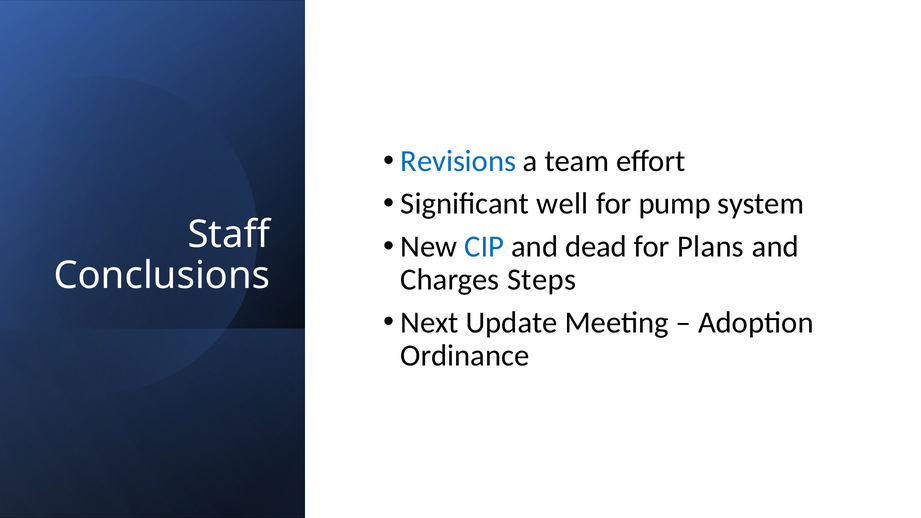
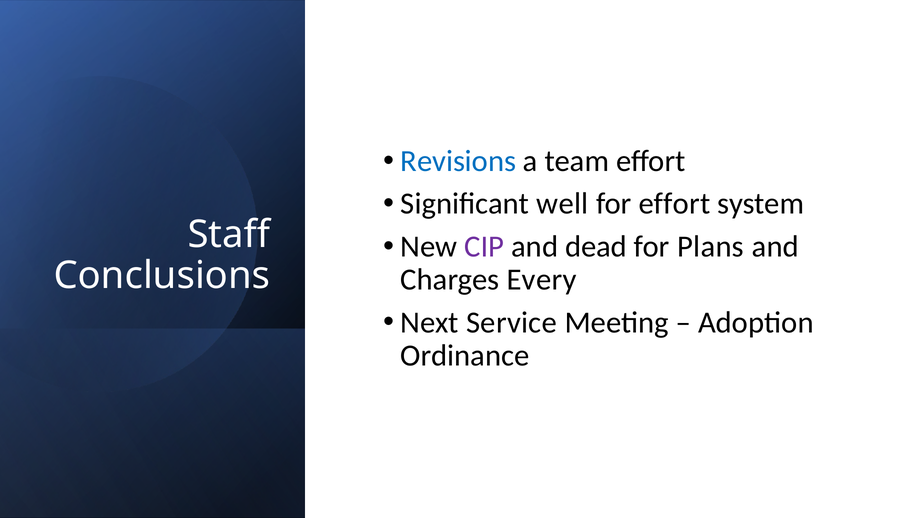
for pump: pump -> effort (674, 204)
CIP colour: blue -> purple (484, 247)
Steps: Steps -> Every (542, 280)
Update: Update -> Service (512, 323)
